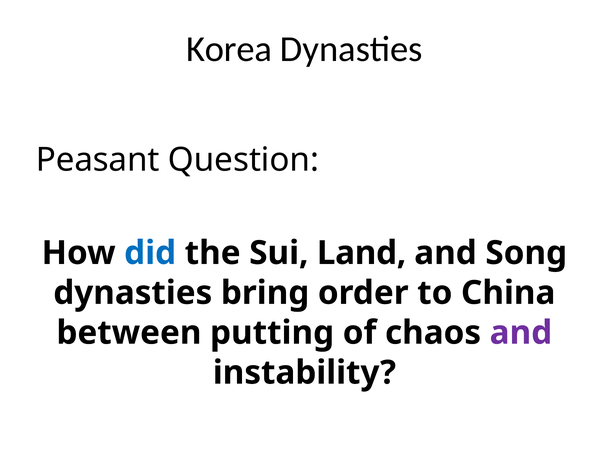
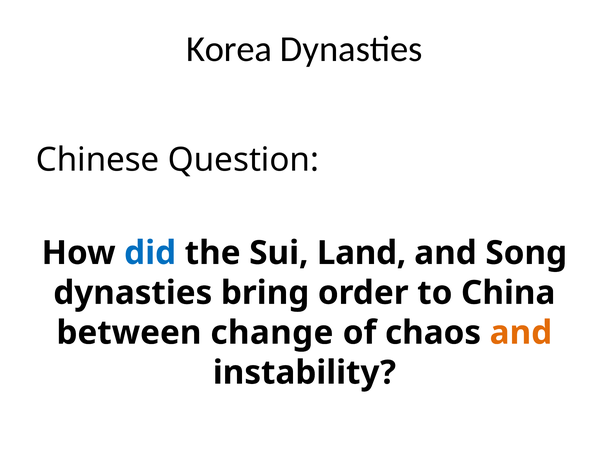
Peasant: Peasant -> Chinese (98, 160)
putting: putting -> change (272, 333)
and colour: purple -> orange (521, 333)
